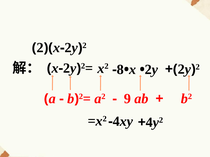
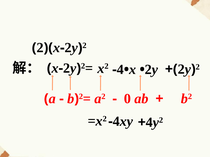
8: 8 -> 4 (120, 70)
9: 9 -> 0 (127, 99)
